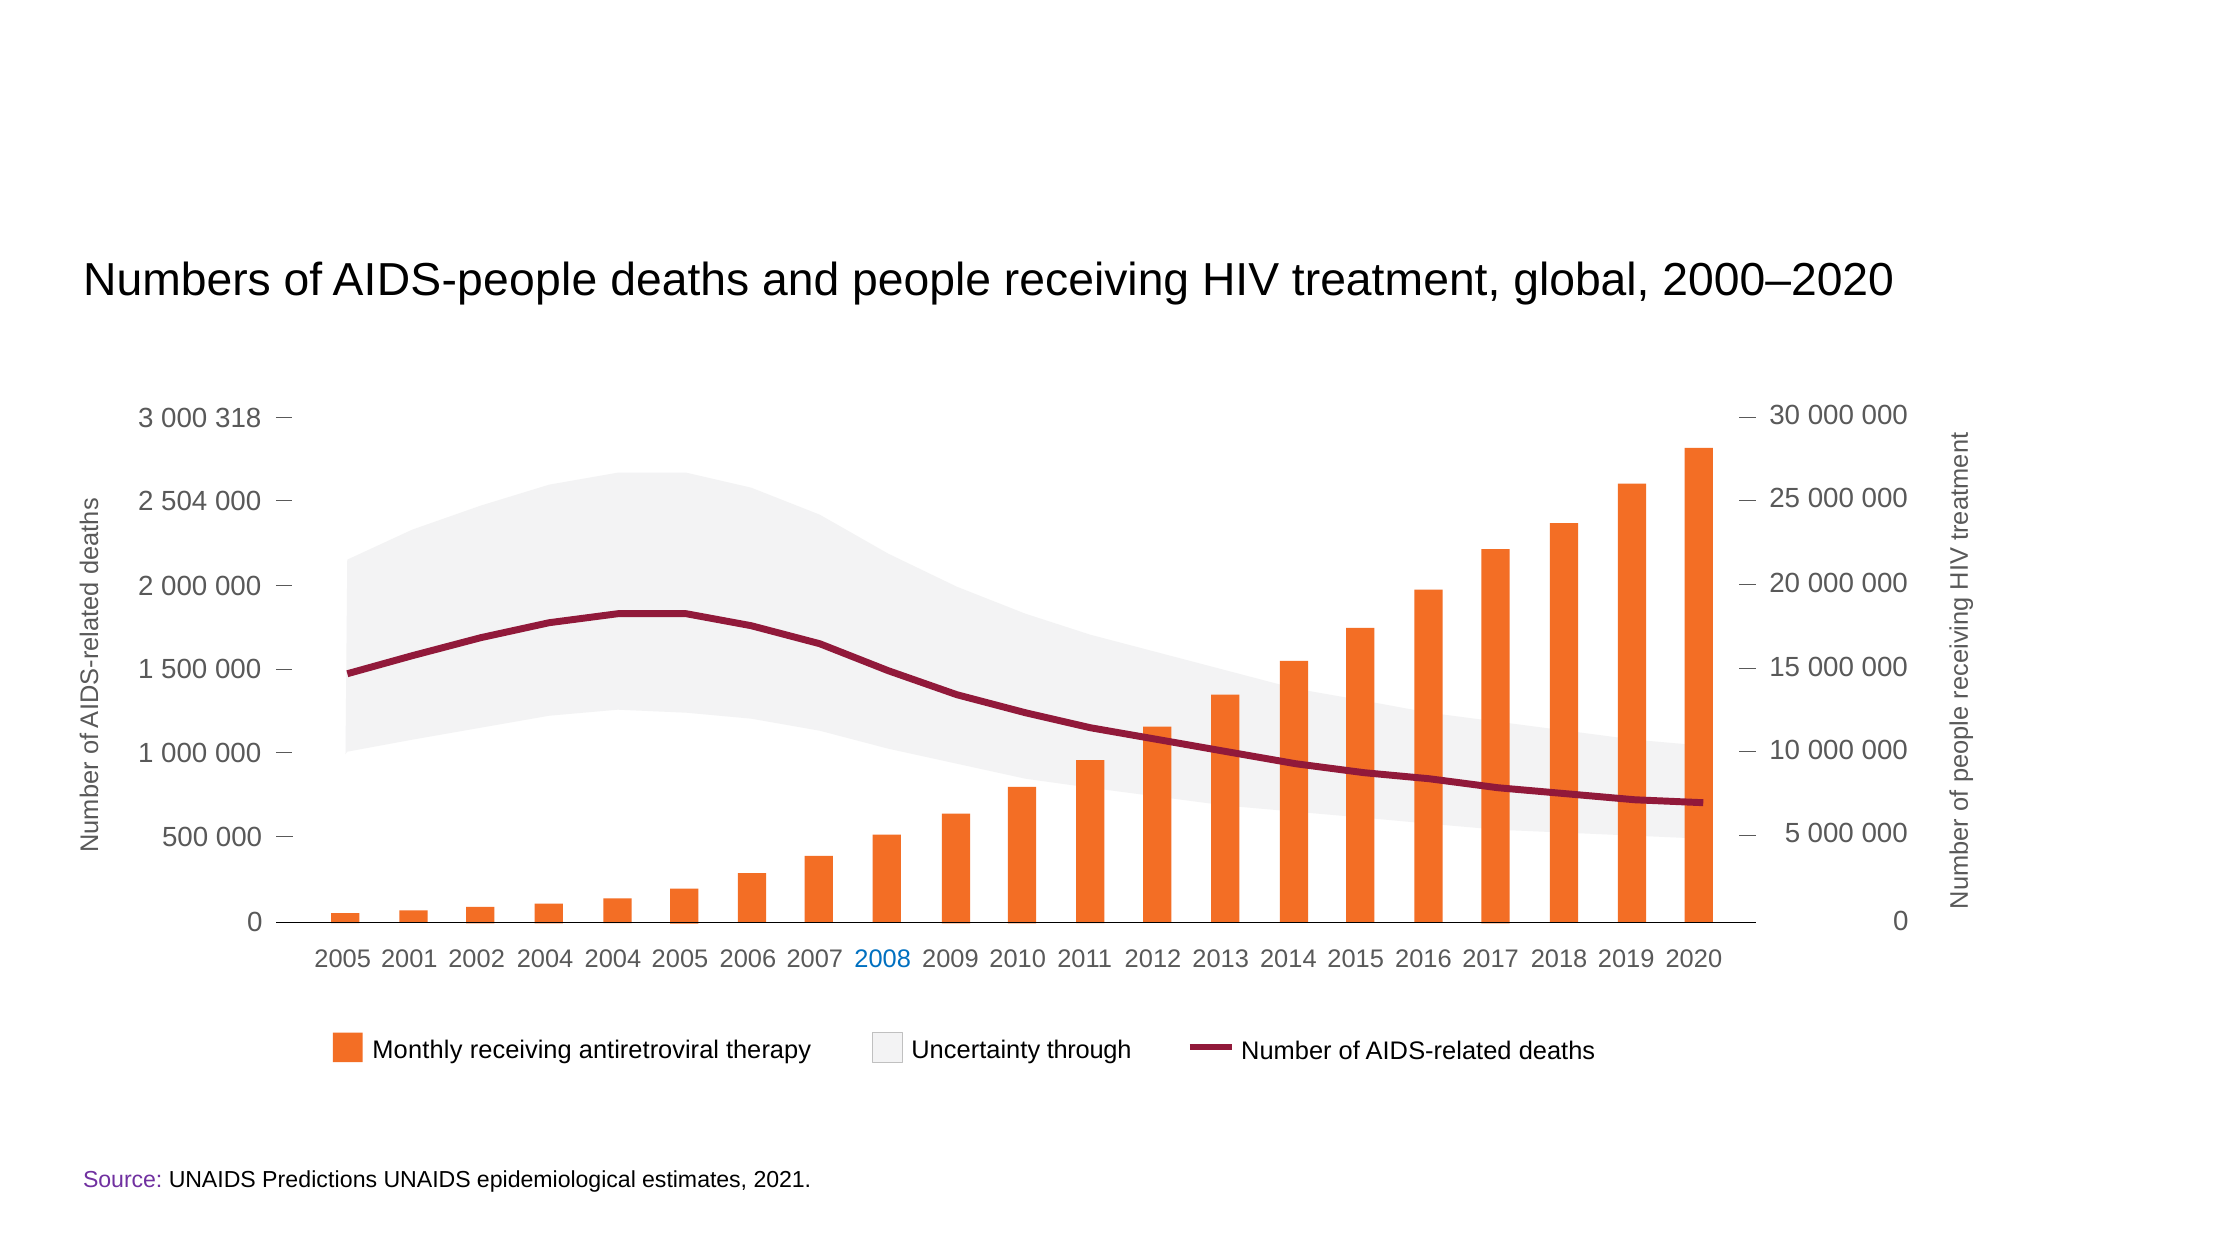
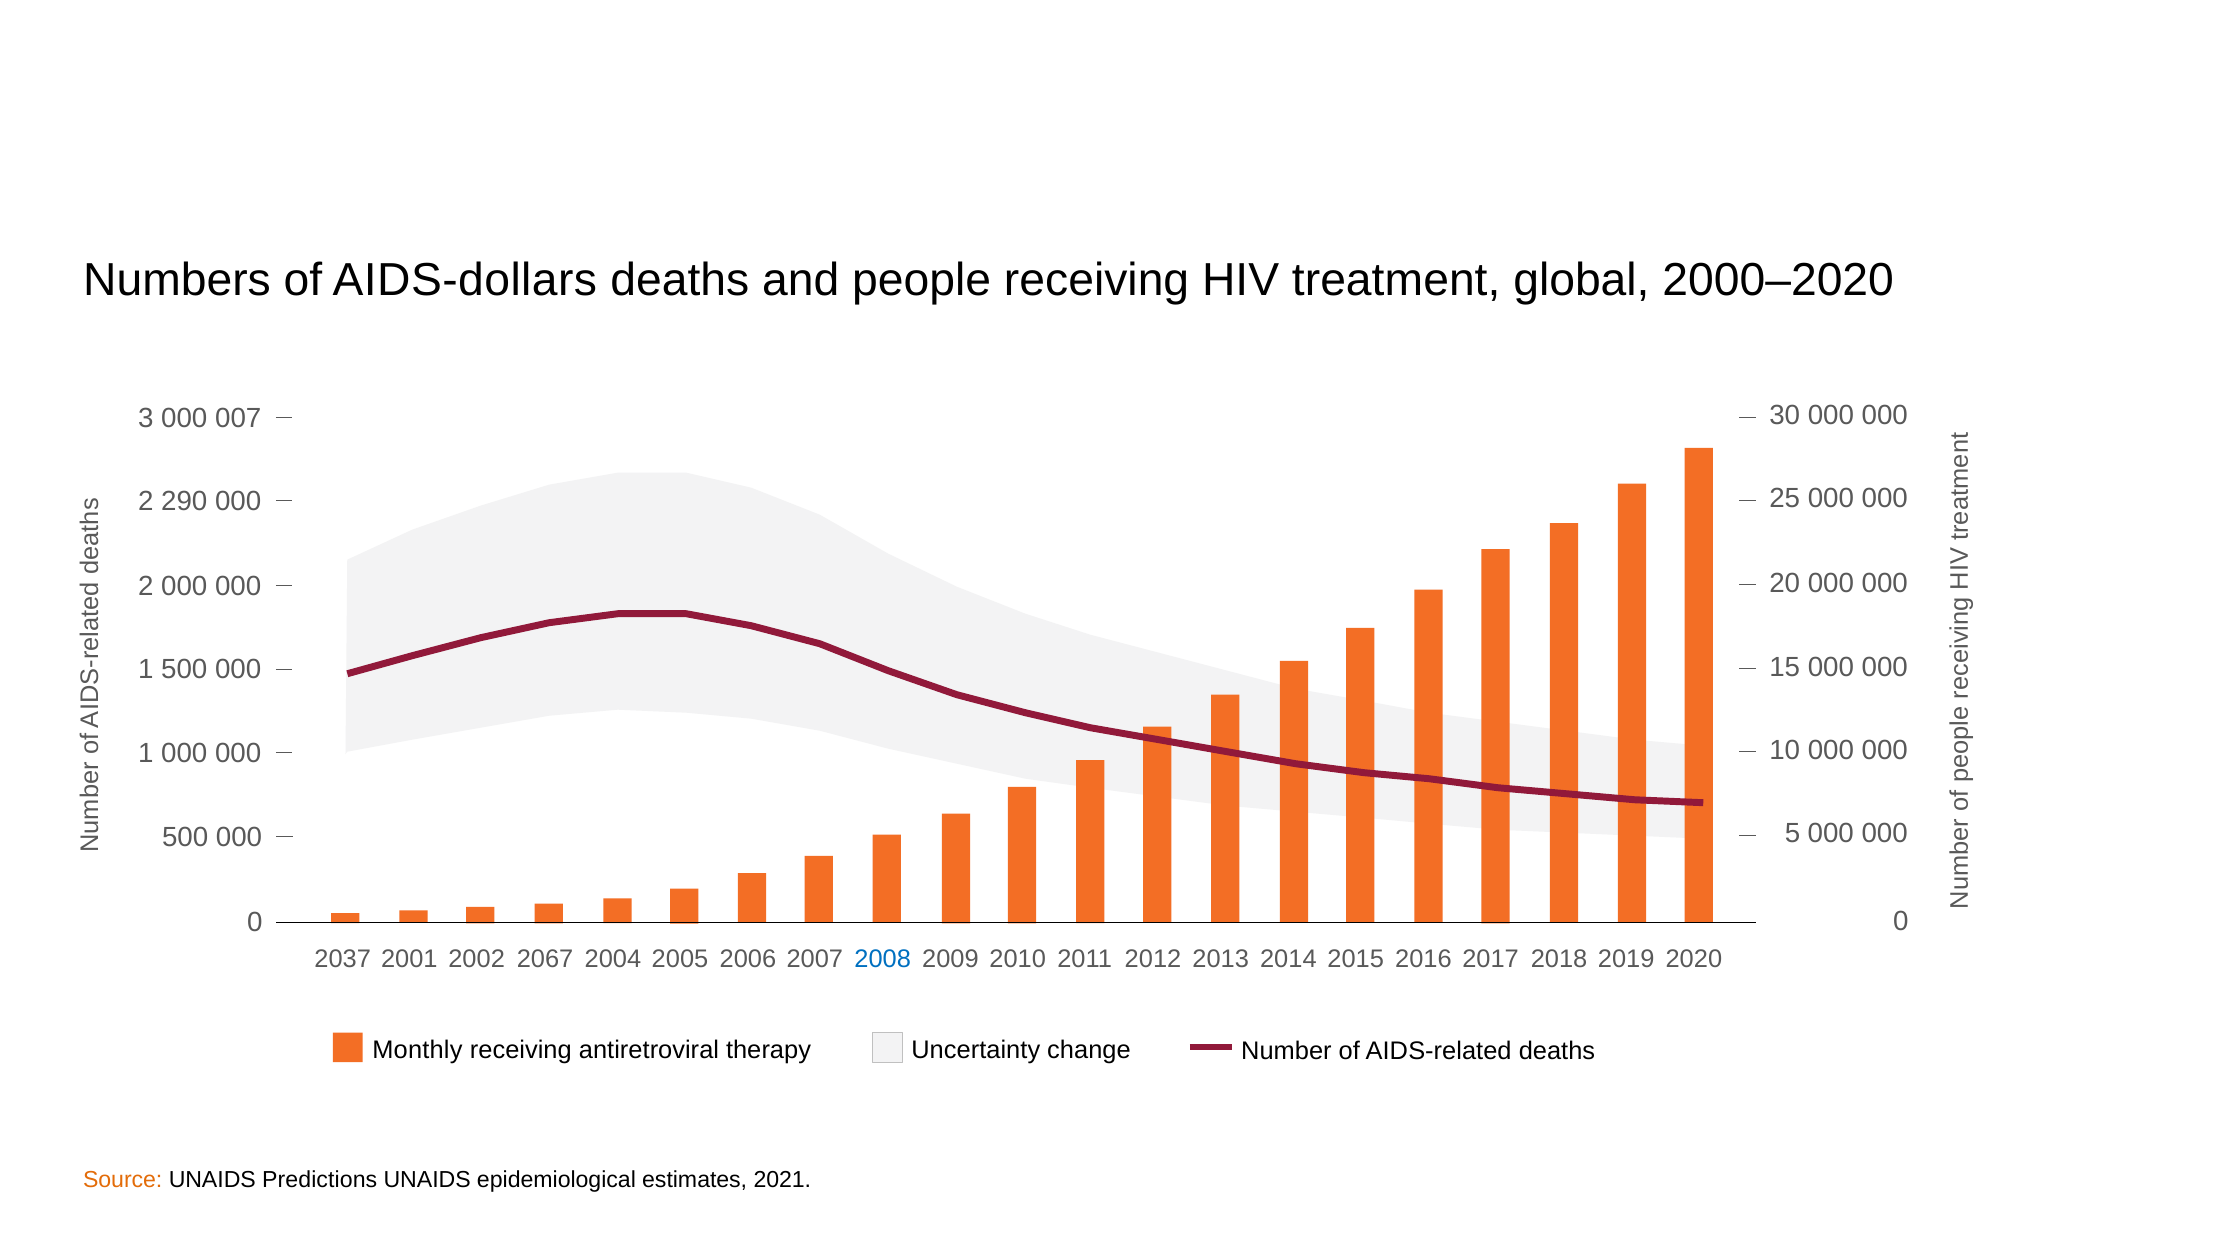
AIDS-people: AIDS-people -> AIDS-dollars (465, 281)
318: 318 -> 007 (238, 419)
504: 504 -> 290 (184, 502)
2005: 2005 -> 2037 (343, 959)
2002 2004: 2004 -> 2067 (545, 959)
through: through -> change (1089, 1051)
Source colour: purple -> orange (123, 1180)
